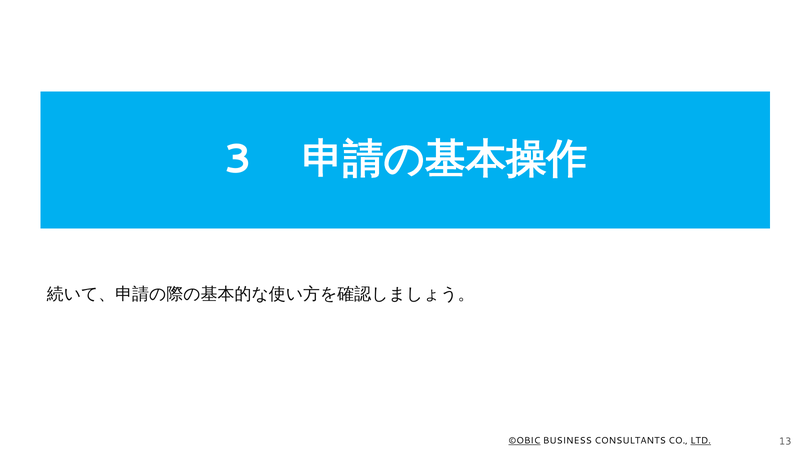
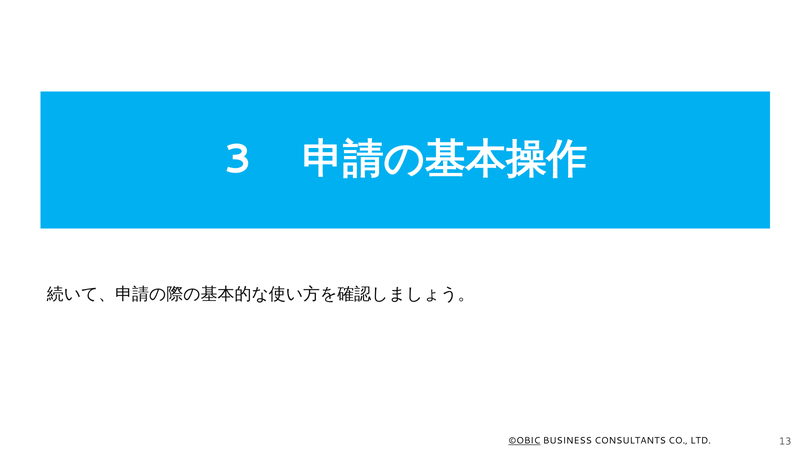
LTD underline: present -> none (701, 441)
